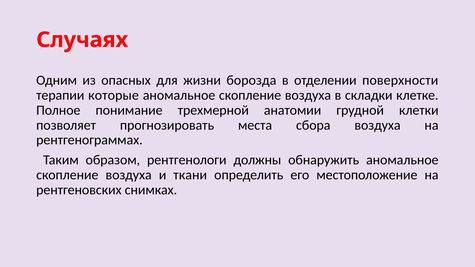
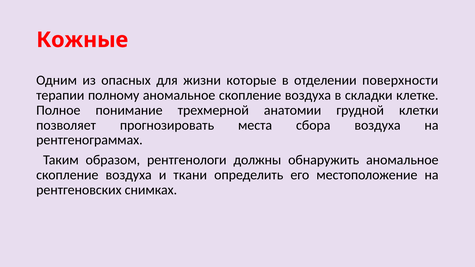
Случаях: Случаях -> Кожные (82, 40)
борозда: борозда -> которые (251, 80)
которые: которые -> полному (114, 95)
